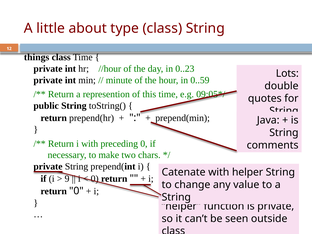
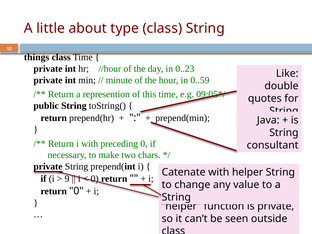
Lots: Lots -> Like (287, 73)
comments: comments -> consultant (273, 145)
